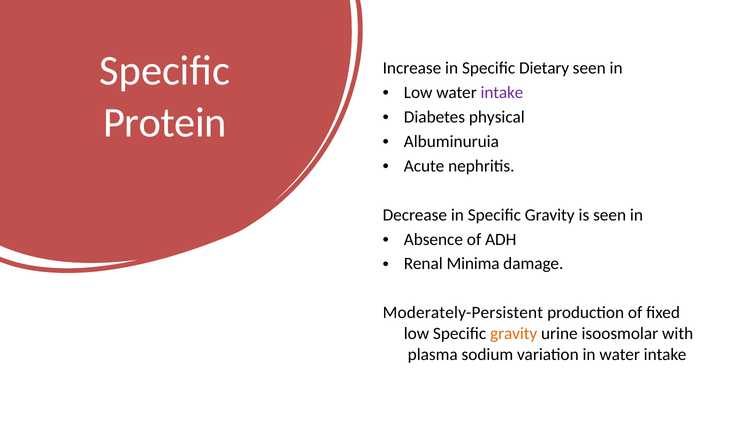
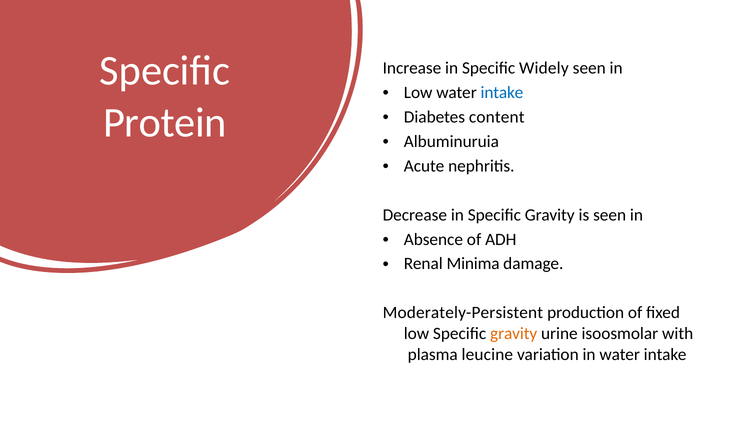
Dietary: Dietary -> Widely (544, 68)
intake colour: purple -> blue (502, 93)
physical: physical -> content (497, 117)
sodium: sodium -> leucine (487, 355)
